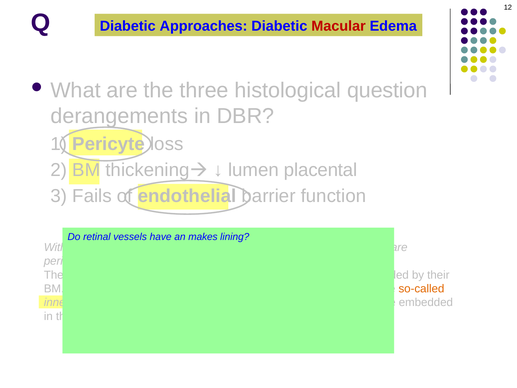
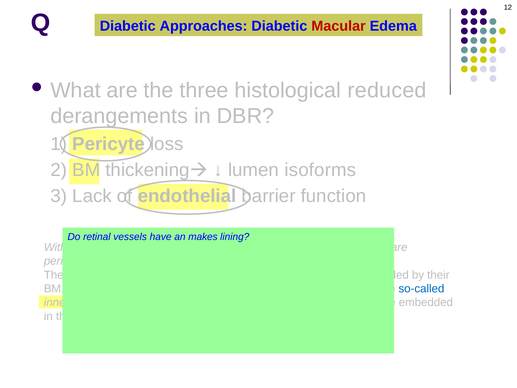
question: question -> reduced (387, 90)
placental: placental -> isoforms (320, 170)
3 Fails: Fails -> Lack (92, 196)
so-called colour: orange -> blue (421, 289)
